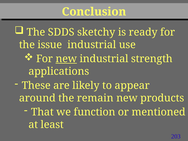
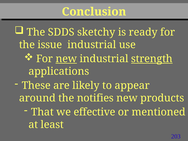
strength underline: none -> present (152, 59)
remain: remain -> notifies (95, 98)
function: function -> effective (95, 112)
